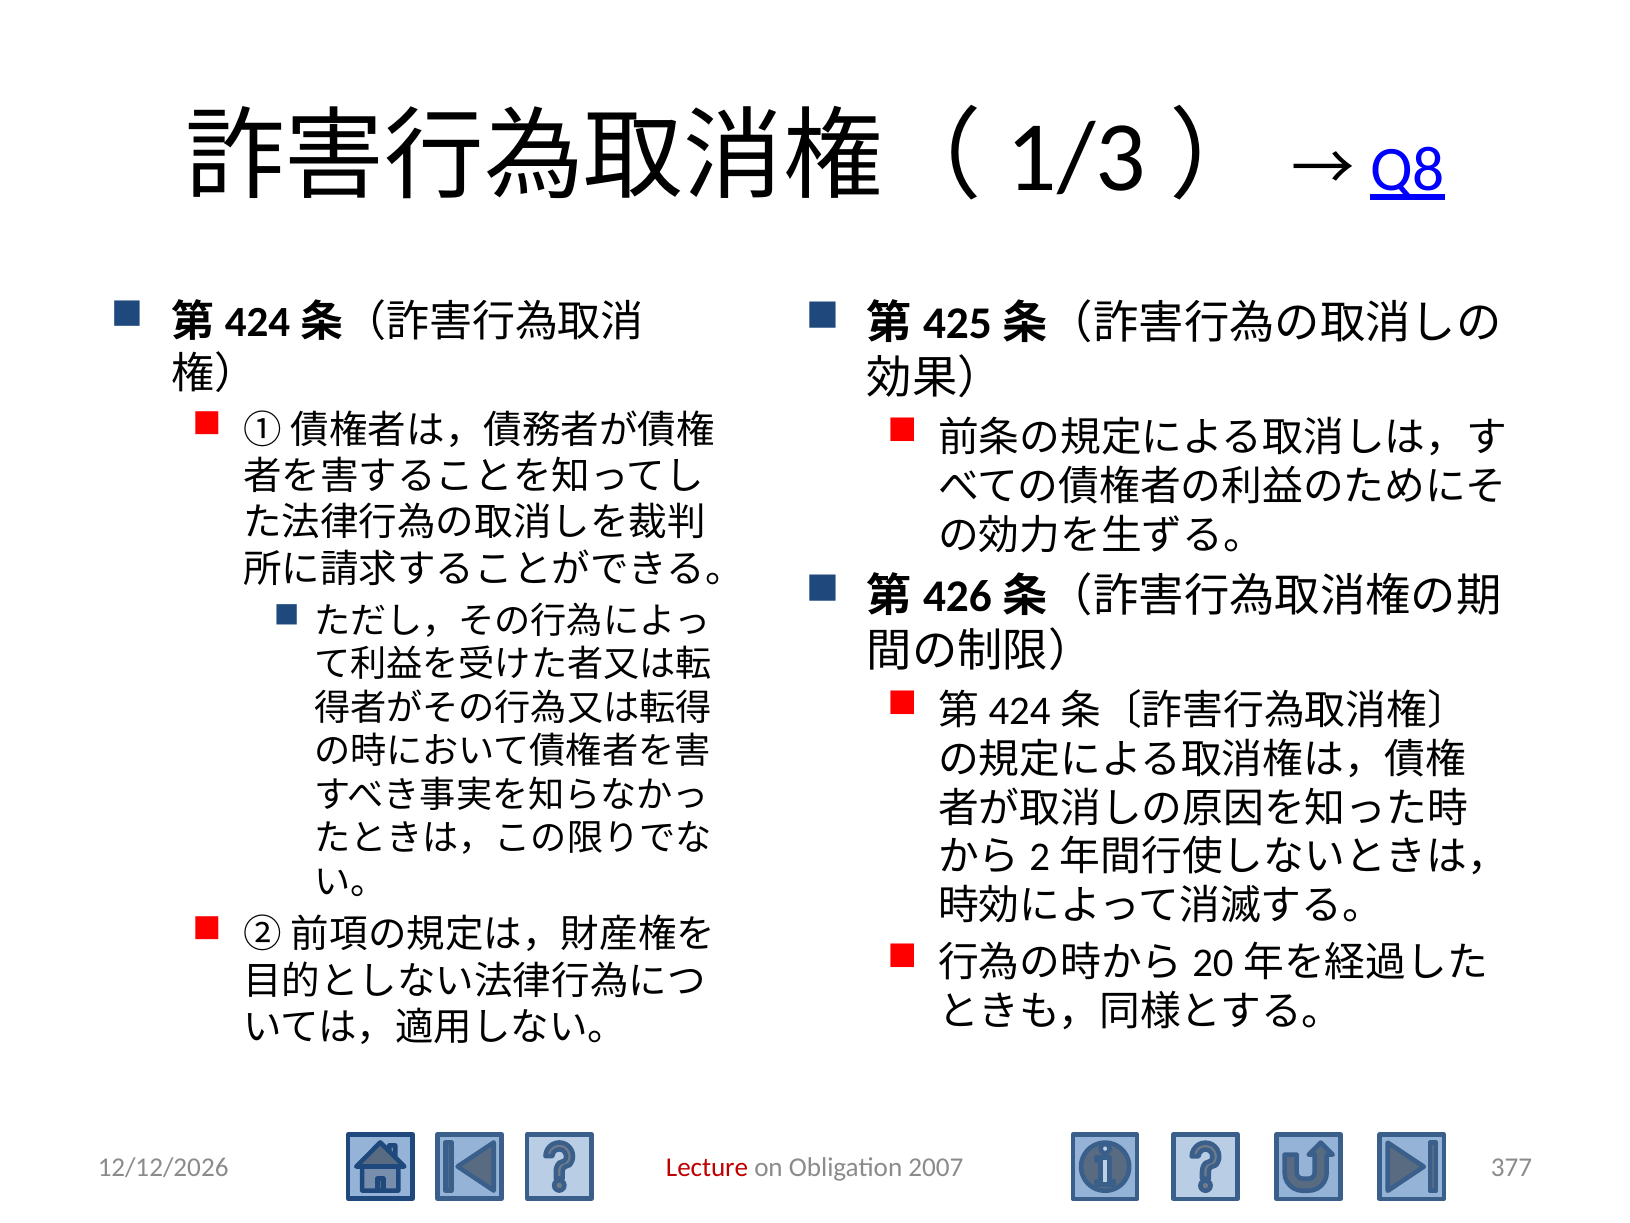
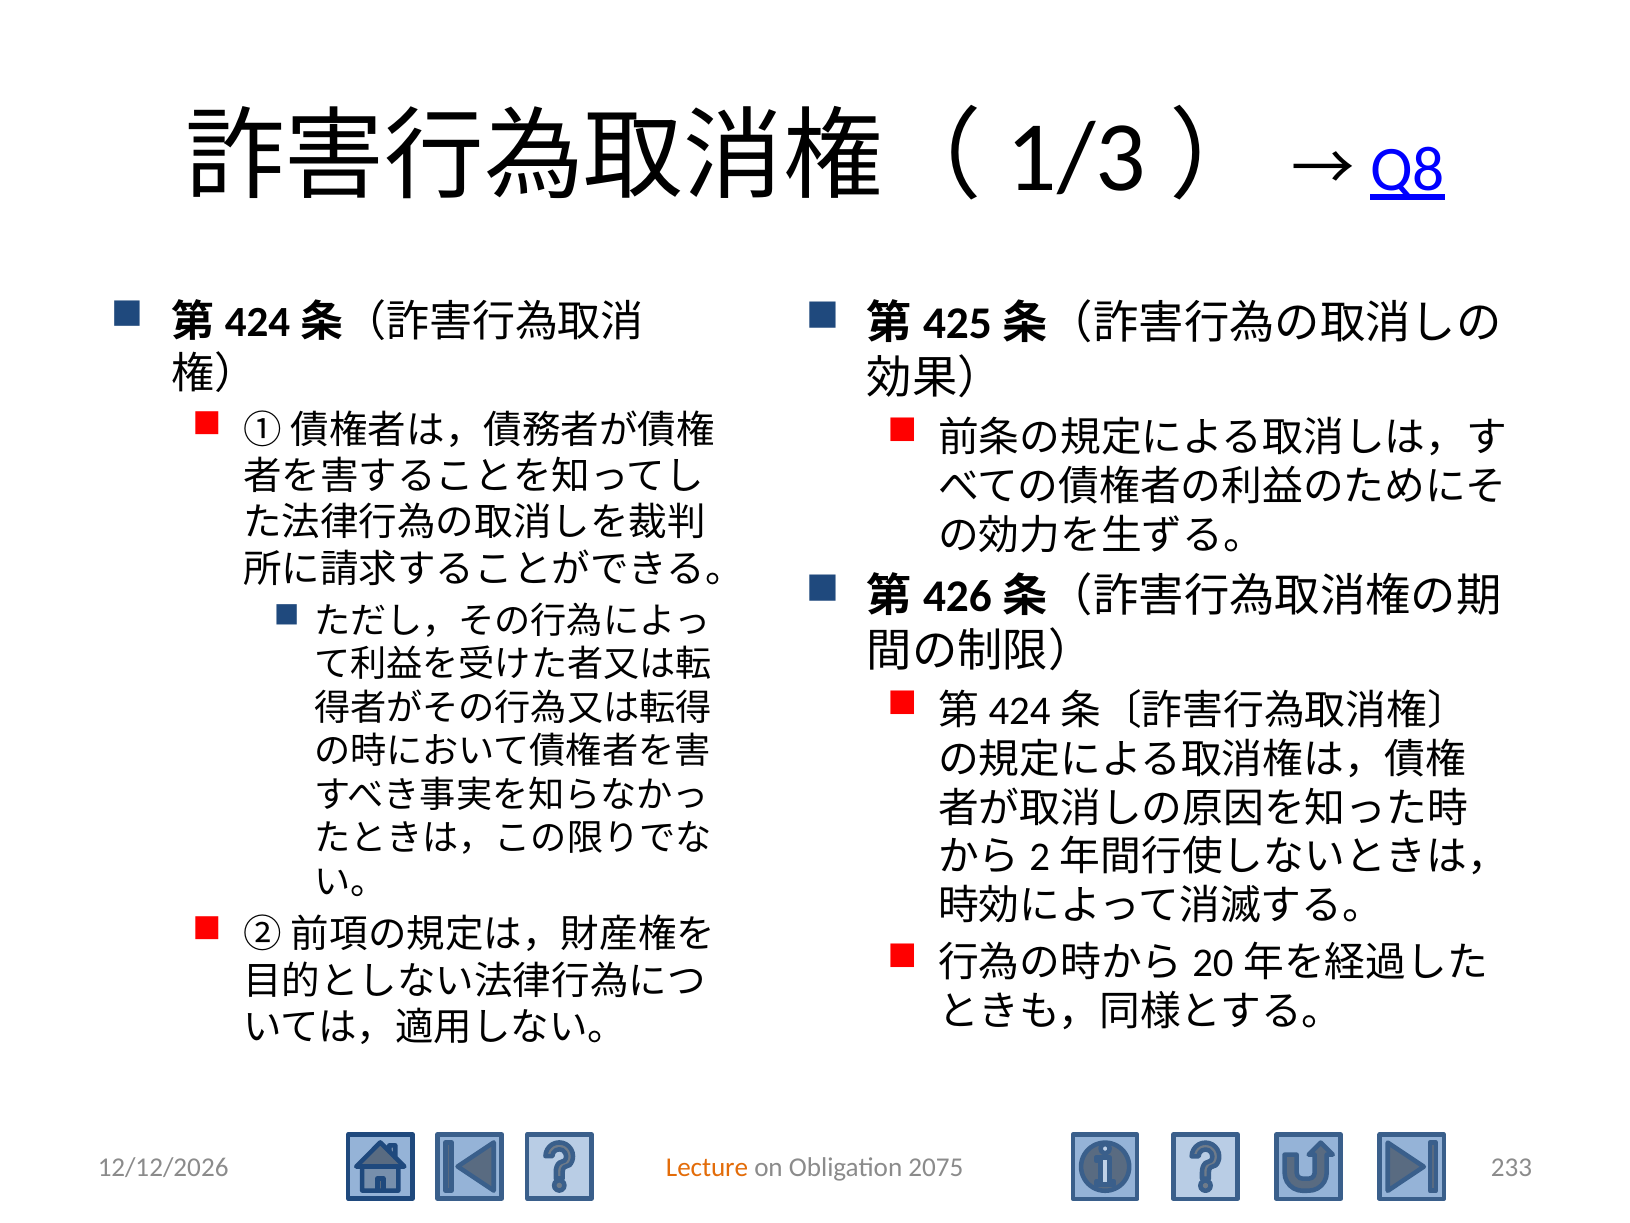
Lecture colour: red -> orange (707, 1167)
2007: 2007 -> 2075 (936, 1167)
377: 377 -> 233 (1512, 1167)
